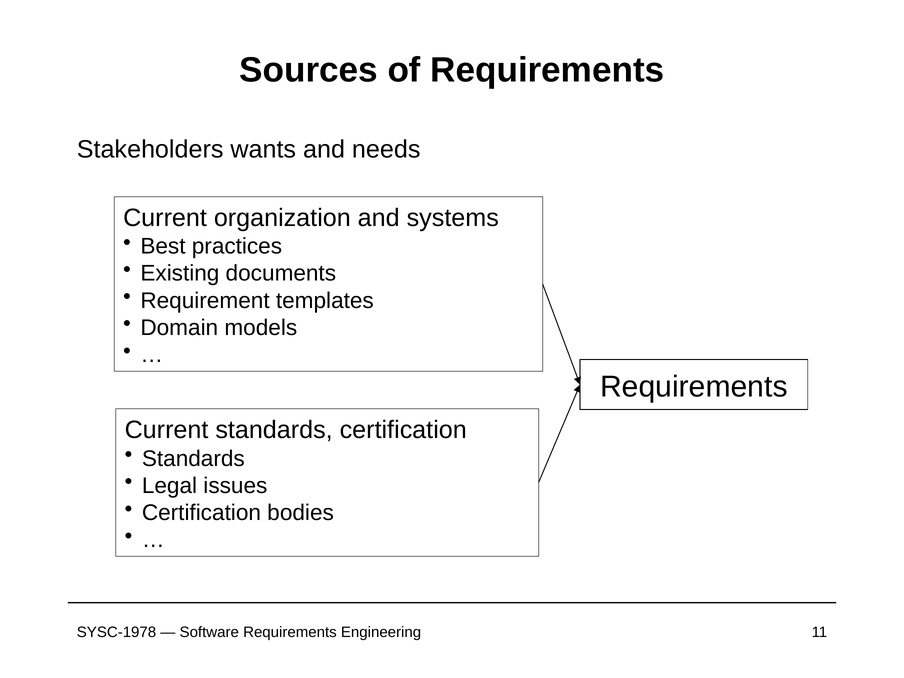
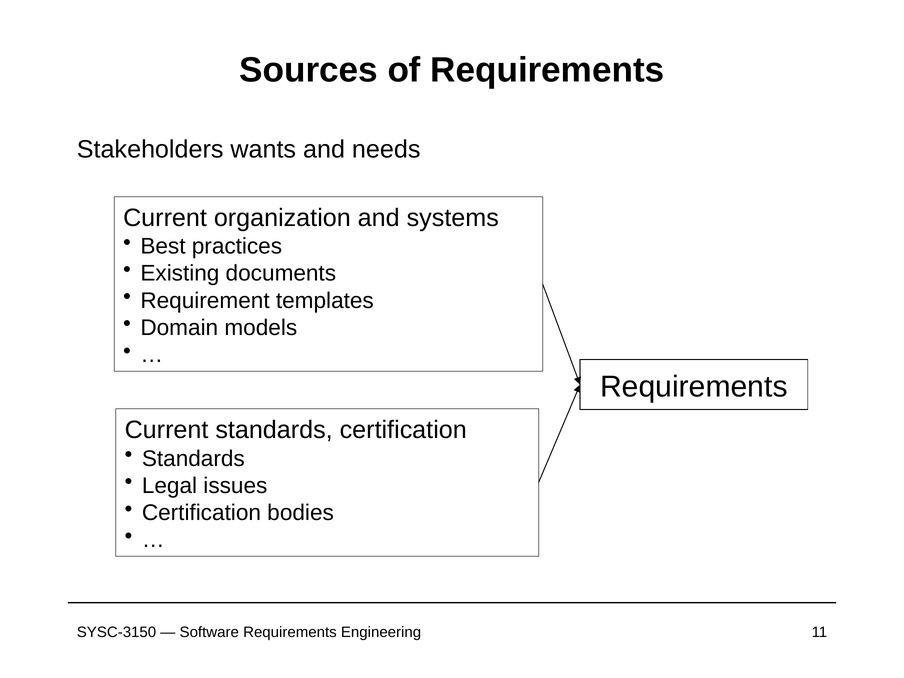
SYSC-1978: SYSC-1978 -> SYSC-3150 (117, 632)
